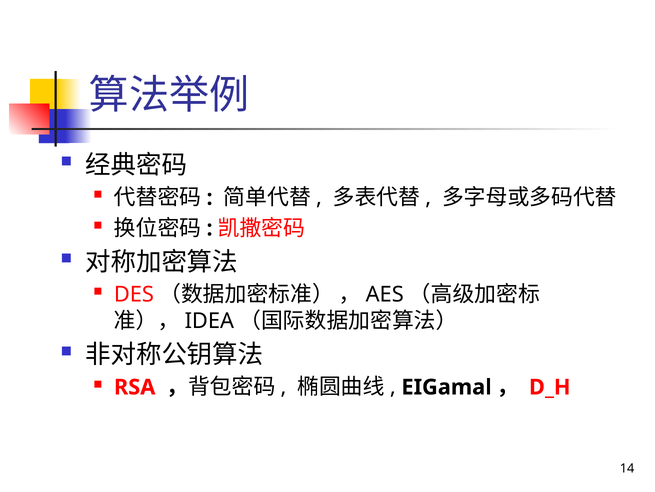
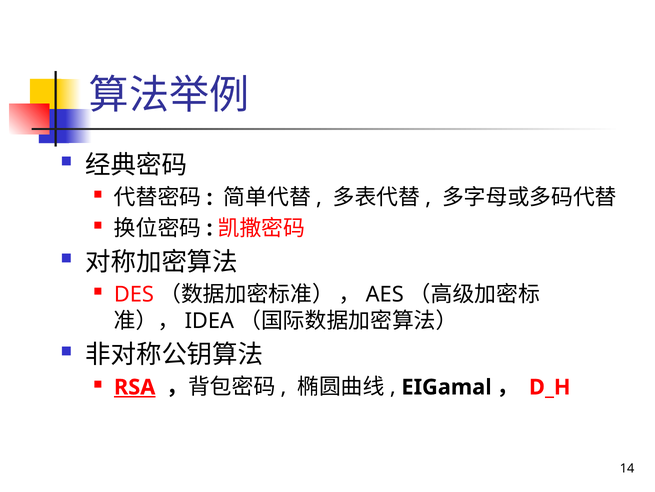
RSA underline: none -> present (135, 387)
